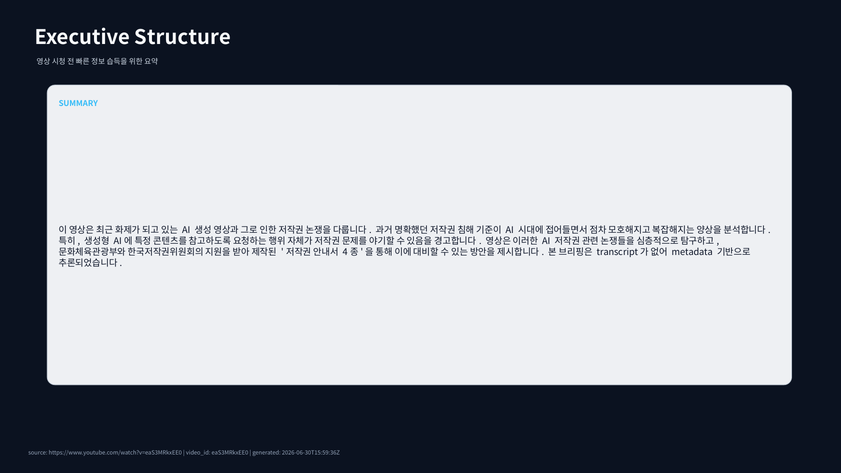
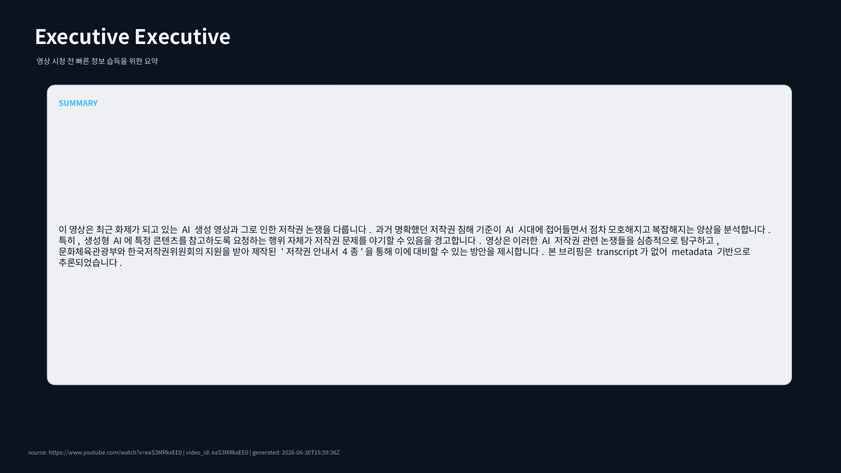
Executive Structure: Structure -> Executive (183, 38)
